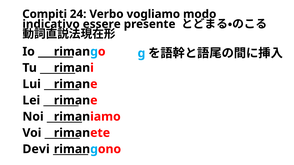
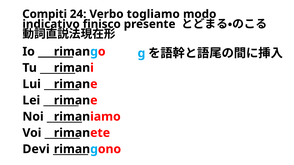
vogliamo: vogliamo -> togliamo (153, 14)
essere: essere -> finisco (102, 24)
